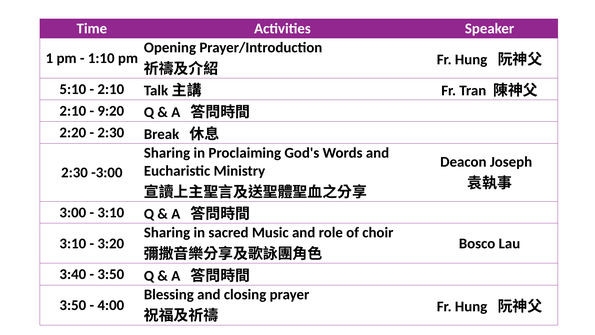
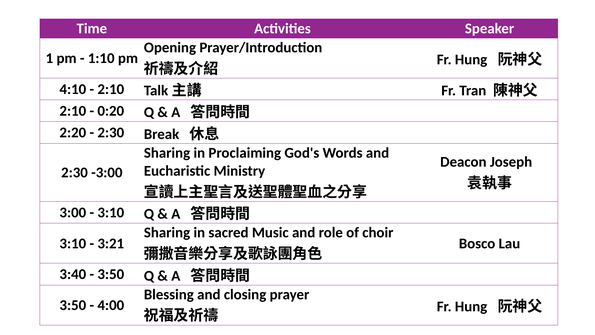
5:10: 5:10 -> 4:10 (73, 89)
9:20: 9:20 -> 0:20 (111, 111)
3:20: 3:20 -> 3:21 (111, 243)
